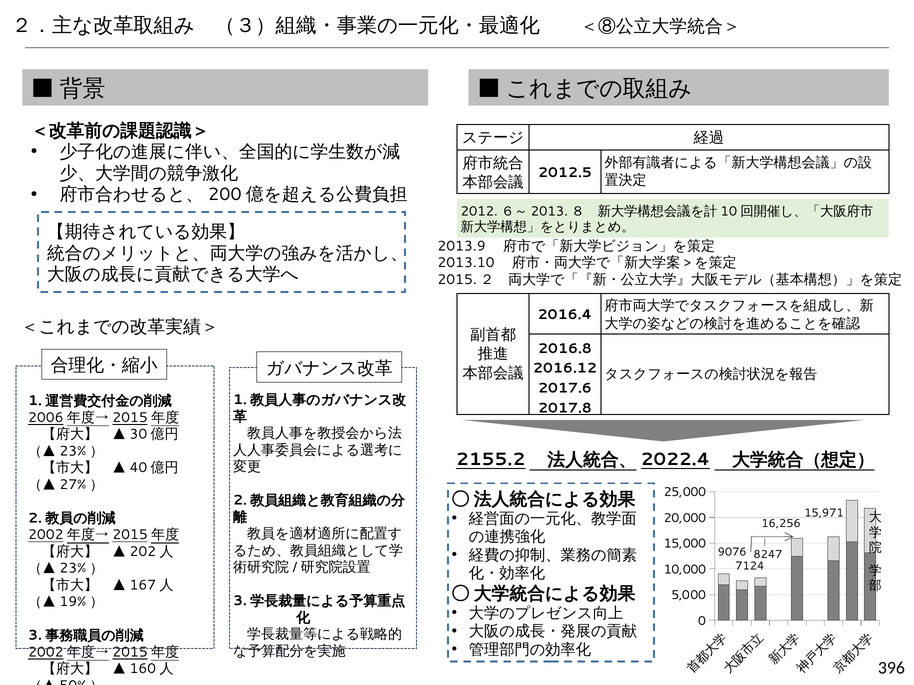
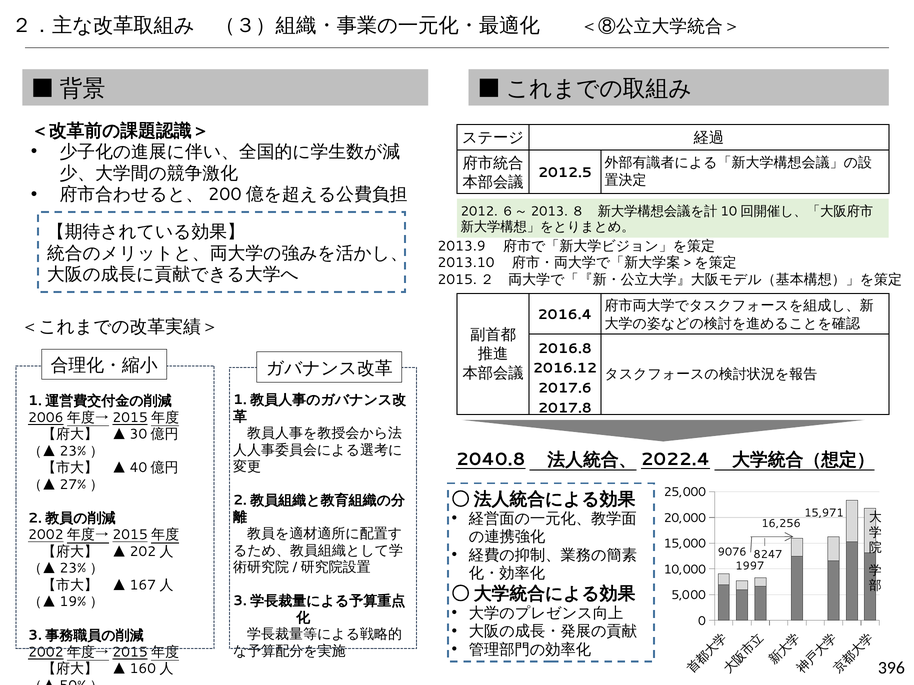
2155.2: 2155.2 -> 2040.8 (491, 460)
7124: 7124 -> 1997 (750, 566)
